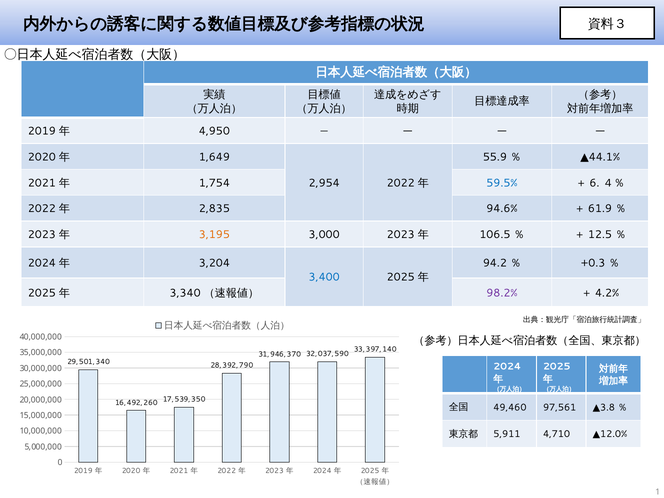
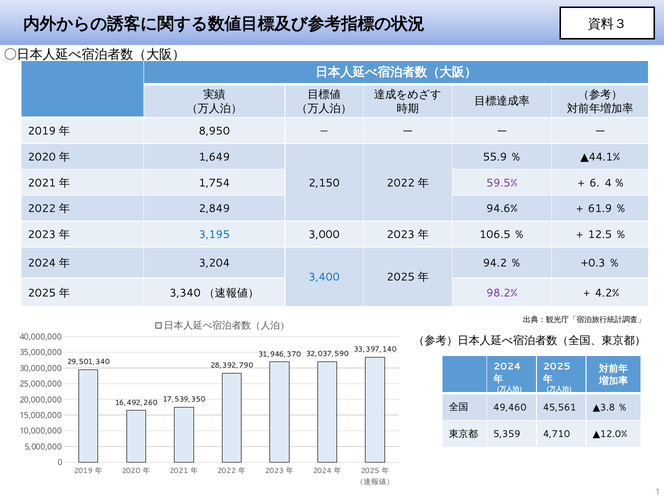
4,950: 4,950 -> 8,950 (214, 131)
2,954: 2,954 -> 2,150 (324, 183)
59.5% colour: blue -> purple (502, 183)
2,835: 2,835 -> 2,849 (214, 209)
3,195 colour: orange -> blue (214, 235)
97,561: 97,561 -> 45,561 (560, 407)
5,911: 5,911 -> 5,359 (507, 434)
